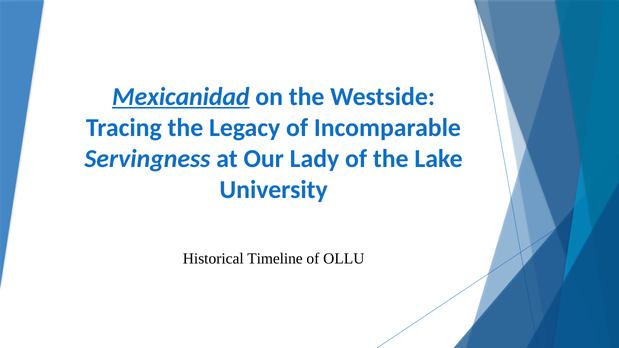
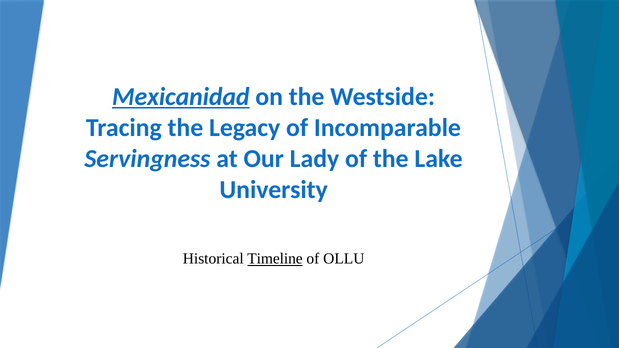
Timeline underline: none -> present (275, 259)
